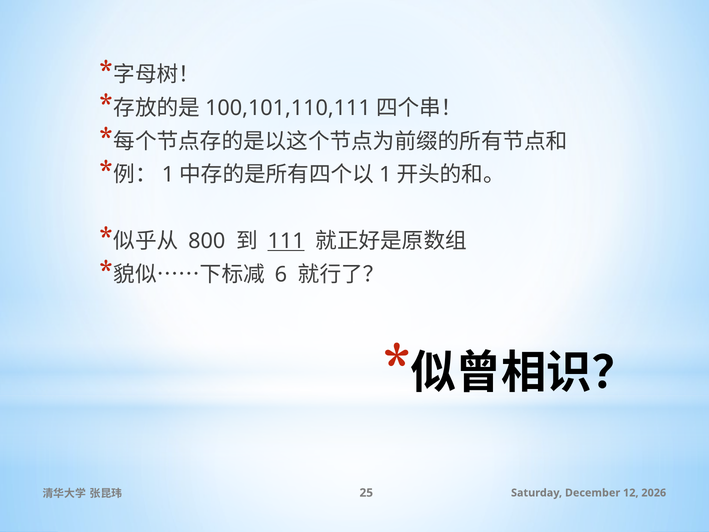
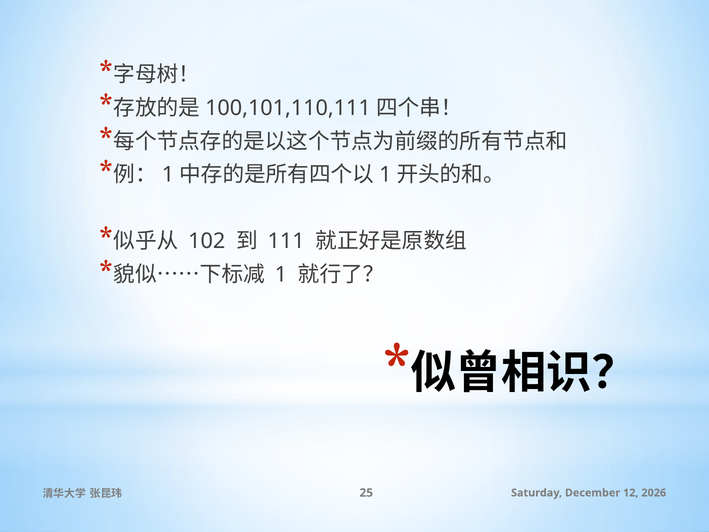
800: 800 -> 102 (207, 241)
111 underline: present -> none (286, 241)
6: 6 -> 1 (281, 274)
